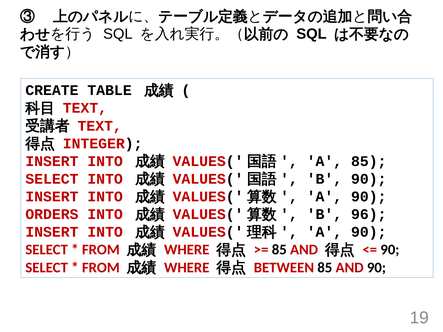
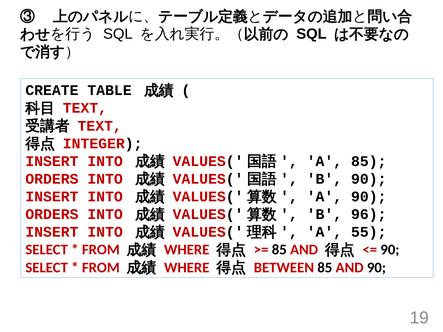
SELECT: SELECT -> ORDERS (52, 179)
90: 90 -> 55 (369, 232)
